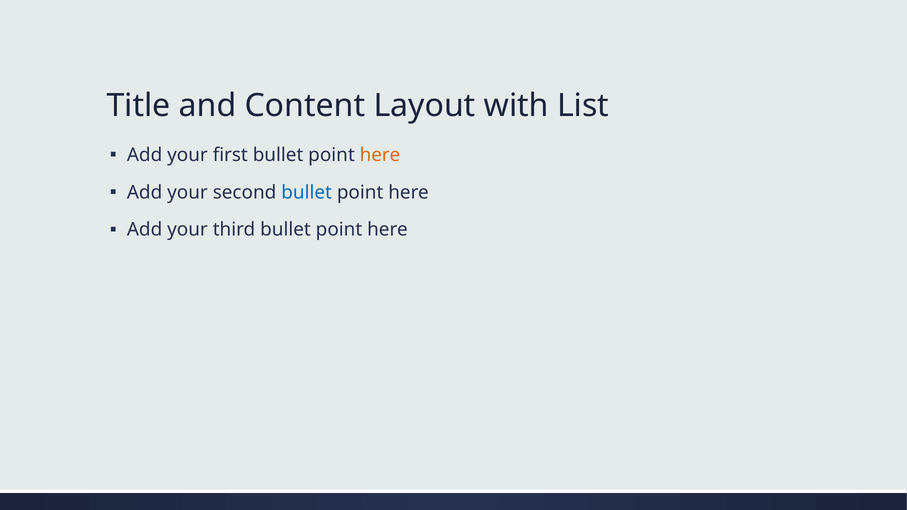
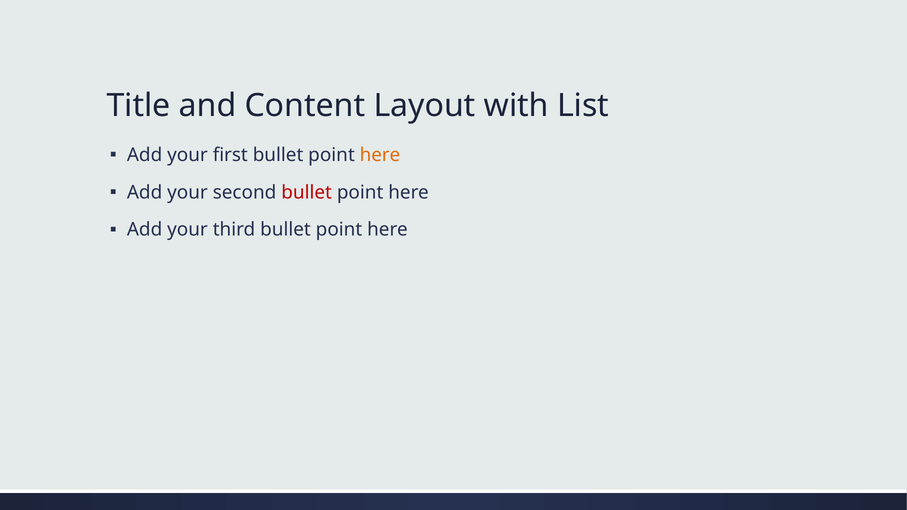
bullet colour: blue -> red (307, 192)
